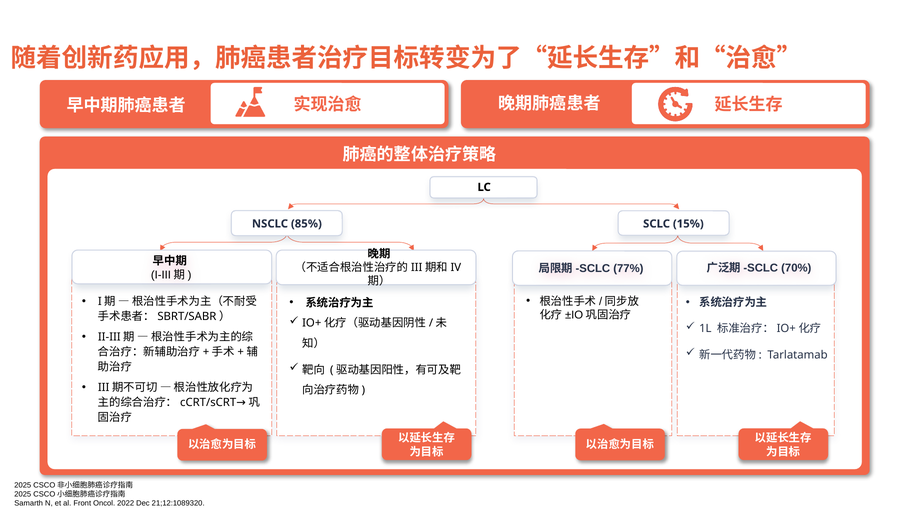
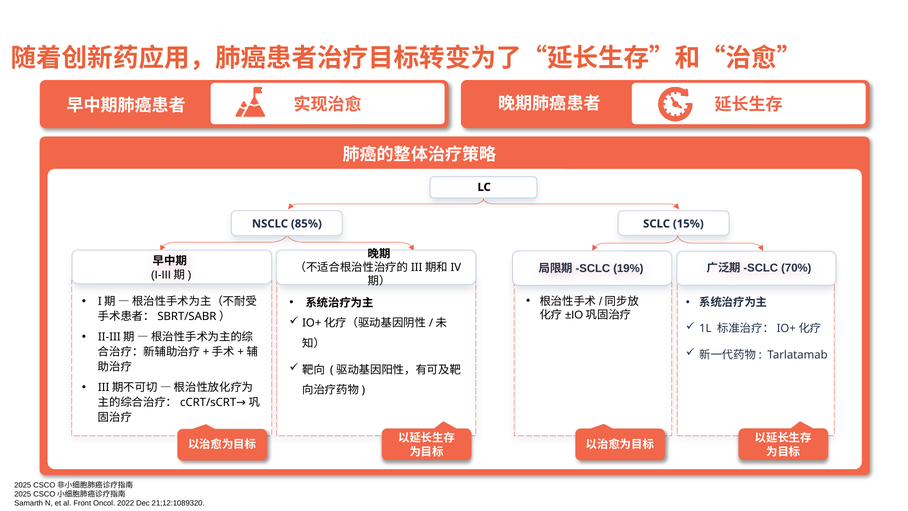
77%: 77% -> 19% (628, 268)
